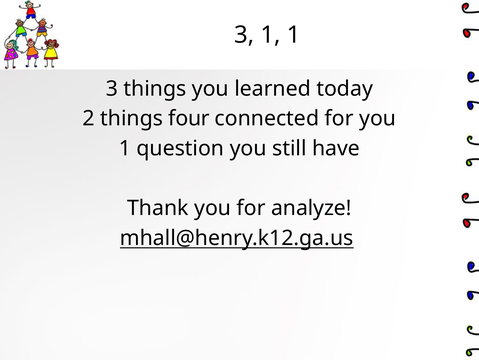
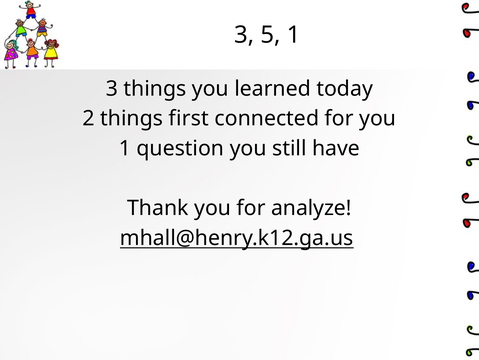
3 1: 1 -> 5 (271, 35)
four: four -> first (189, 118)
